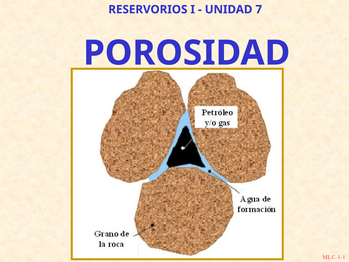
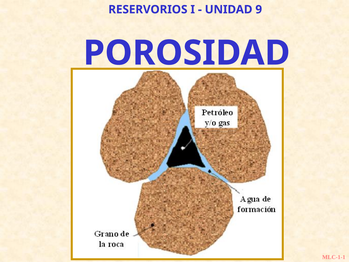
7: 7 -> 9 (259, 10)
